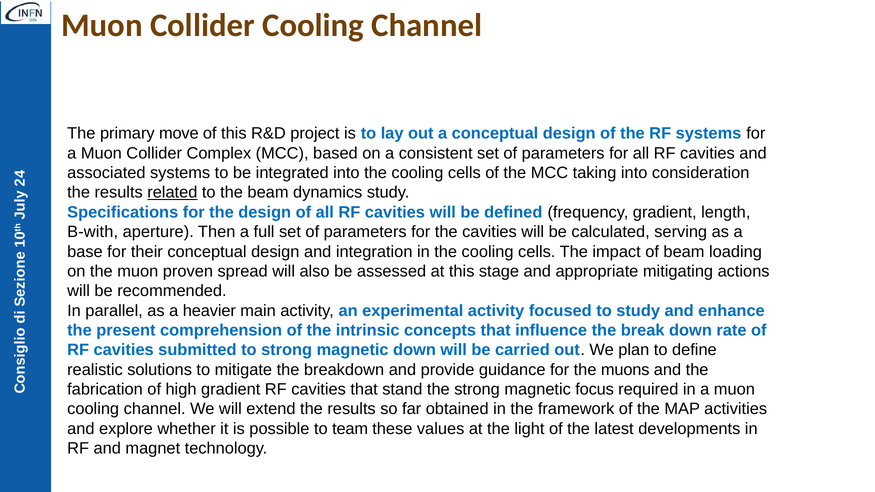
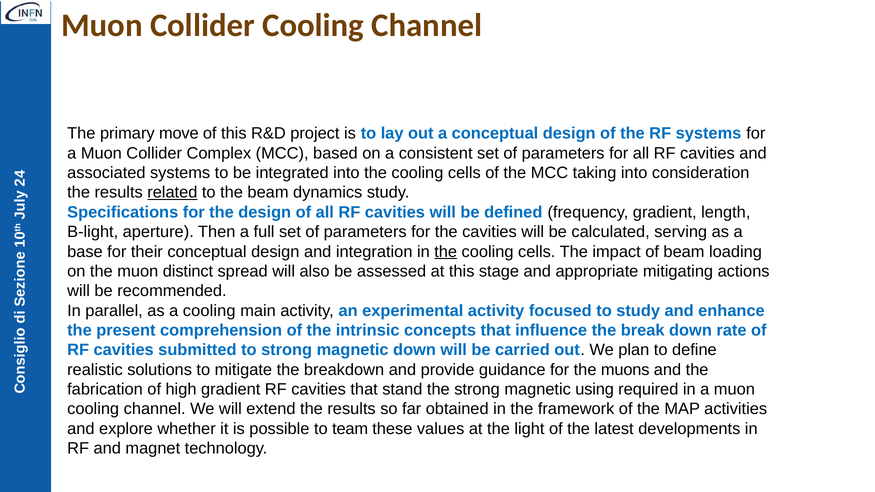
B-with: B-with -> B-light (93, 232)
the underline: none -> present (446, 252)
proven: proven -> distinct (188, 271)
a heavier: heavier -> cooling (209, 311)
focus: focus -> using (595, 390)
